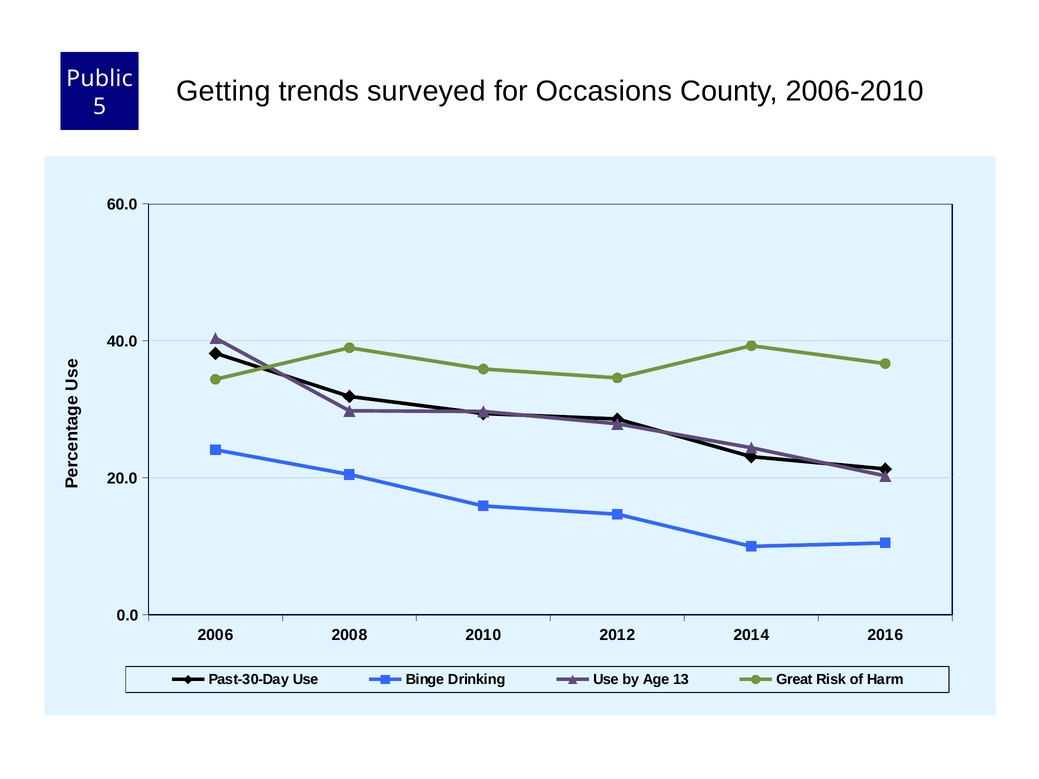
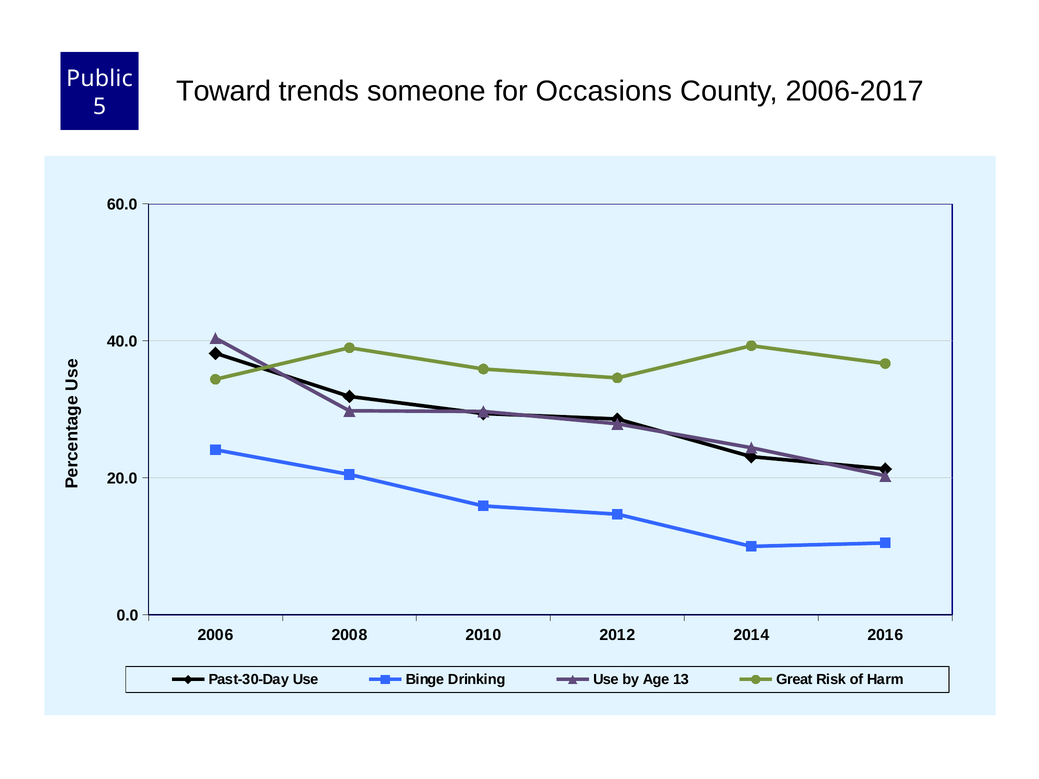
Getting: Getting -> Toward (224, 91)
surveyed: surveyed -> someone (427, 91)
2006-2010: 2006-2010 -> 2006-2017 (855, 91)
